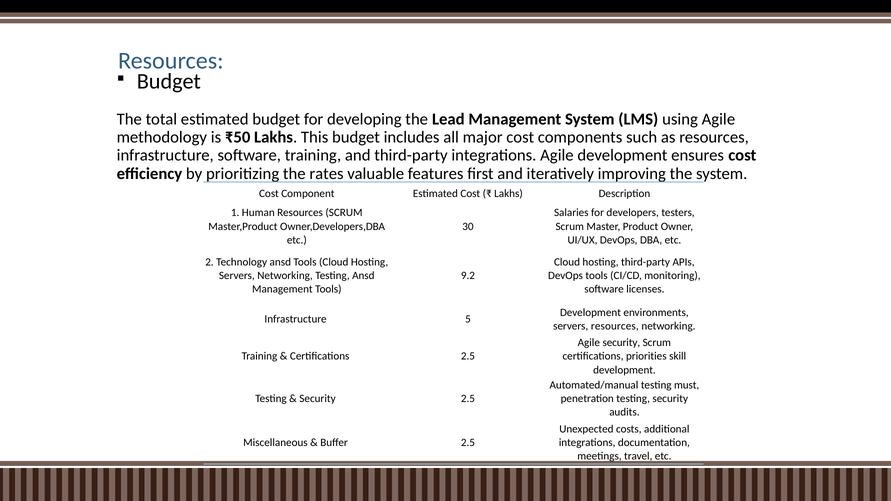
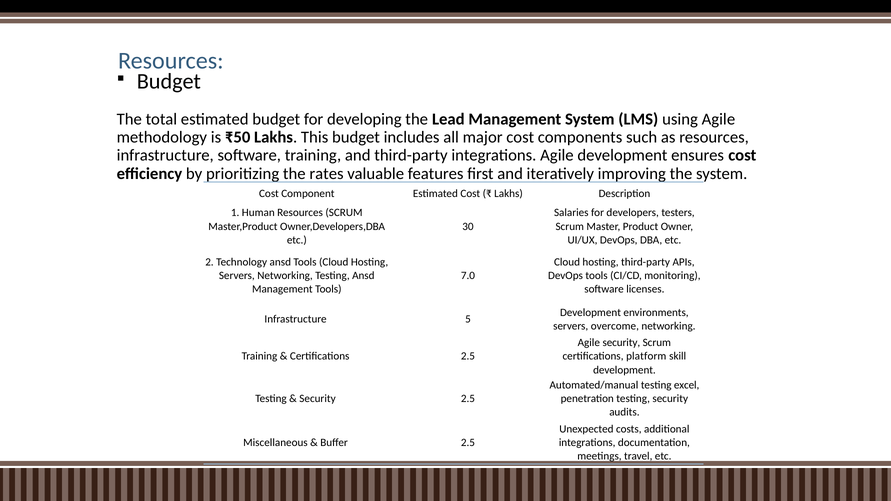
9.2: 9.2 -> 7.0 (468, 276)
servers resources: resources -> overcome (615, 326)
priorities: priorities -> platform (646, 356)
must: must -> excel (687, 385)
